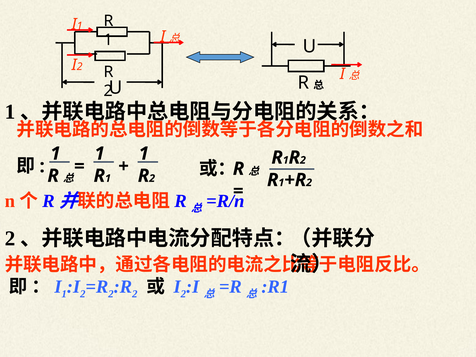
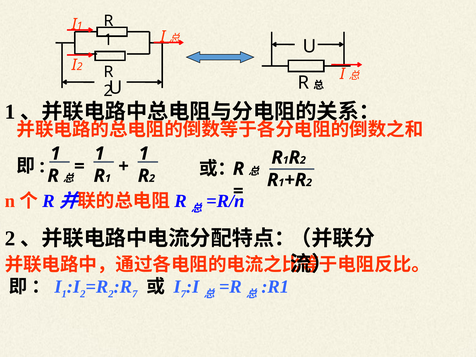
2: 2 -> 7 (135, 294)
2: 2 -> 7 (183, 294)
